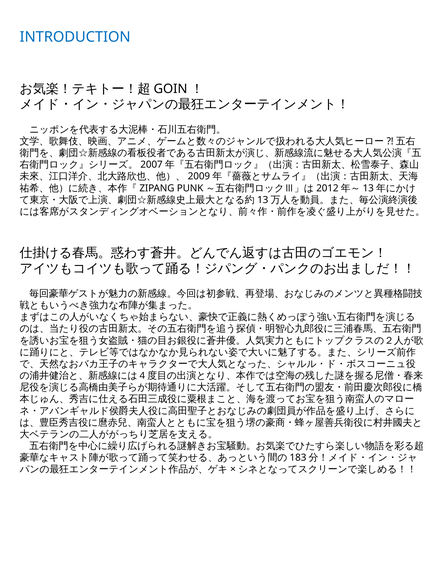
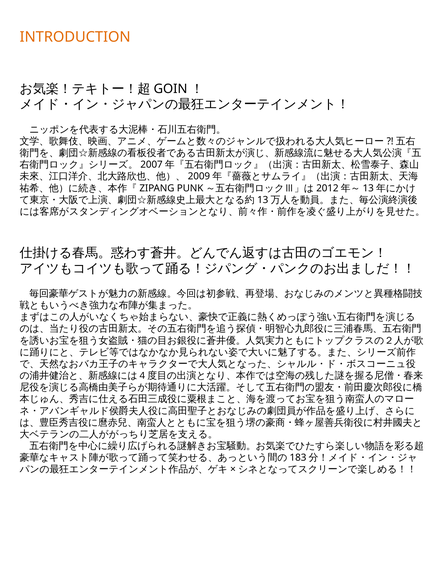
INTRODUCTION colour: blue -> orange (75, 37)
